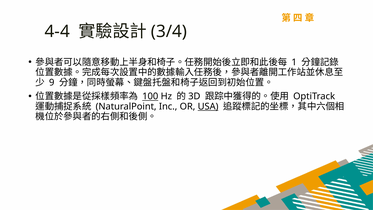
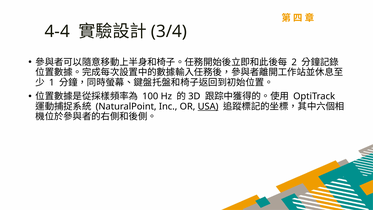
1: 1 -> 2 (294, 62)
9: 9 -> 1 (52, 82)
100 underline: present -> none (150, 96)
